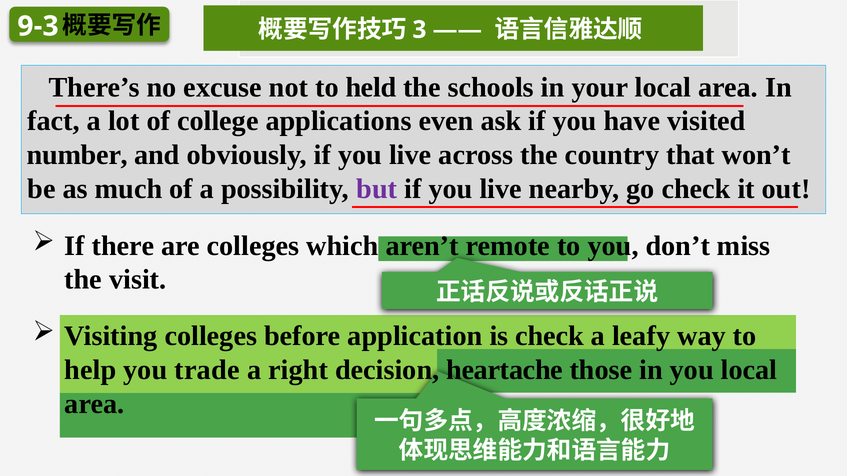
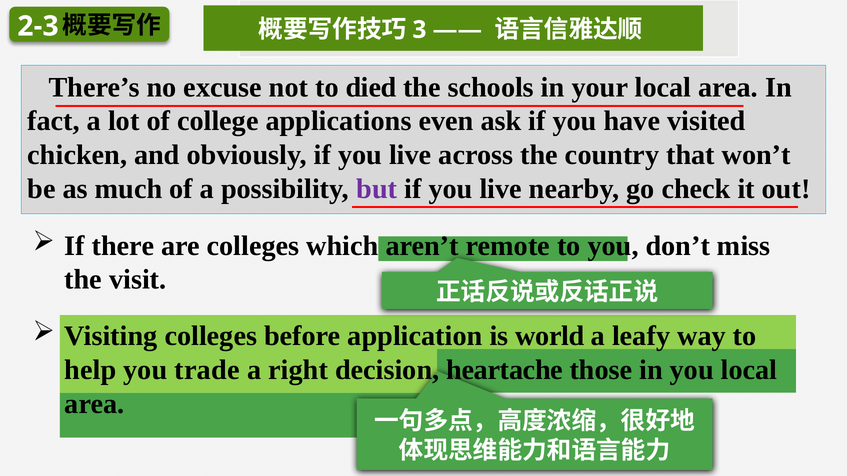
9-3: 9-3 -> 2-3 (38, 26)
held: held -> died (371, 87)
number: number -> chicken (77, 155)
is check: check -> world (550, 336)
